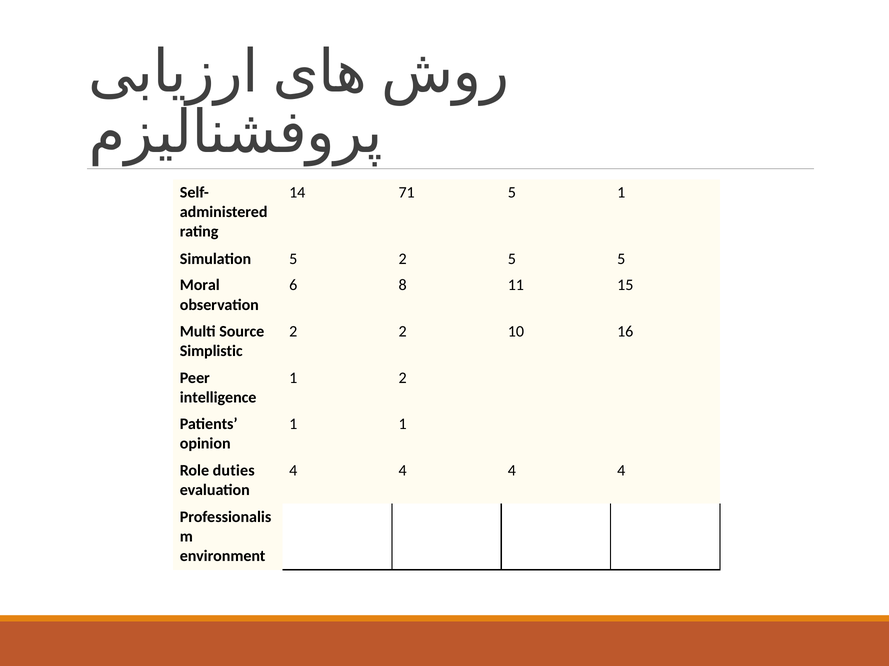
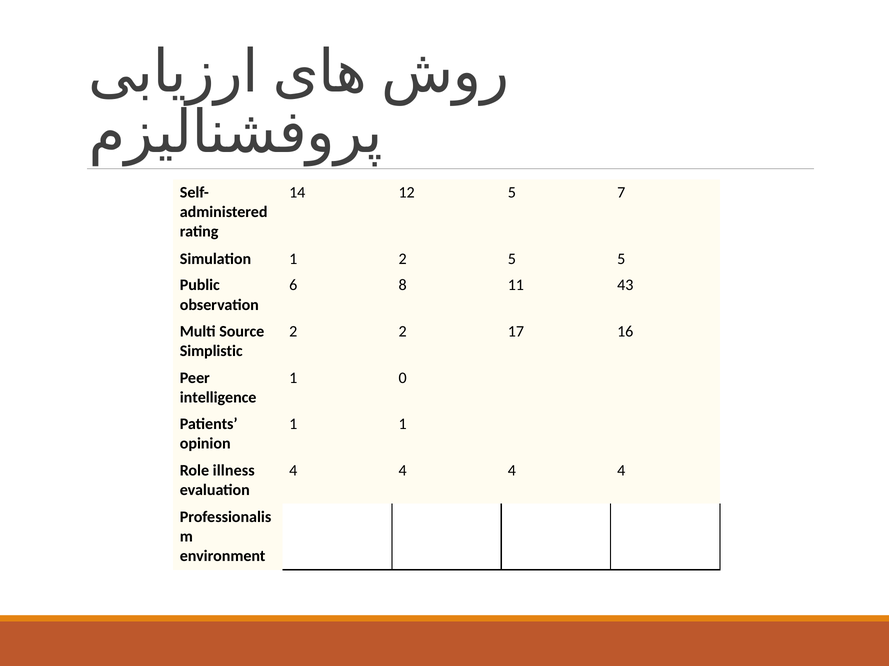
71: 71 -> 12 (407, 193)
5 1: 1 -> 7 (621, 193)
Simulation 5: 5 -> 1 (293, 259)
Moral: Moral -> Public (200, 286)
15: 15 -> 43 (625, 286)
10: 10 -> 17 (516, 332)
1 2: 2 -> 0 (403, 378)
duties: duties -> illness (234, 471)
